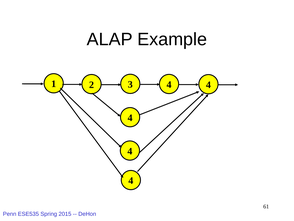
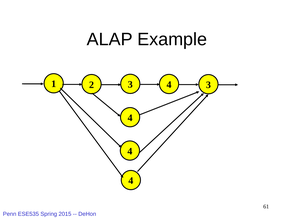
1 4: 4 -> 3 (208, 85)
